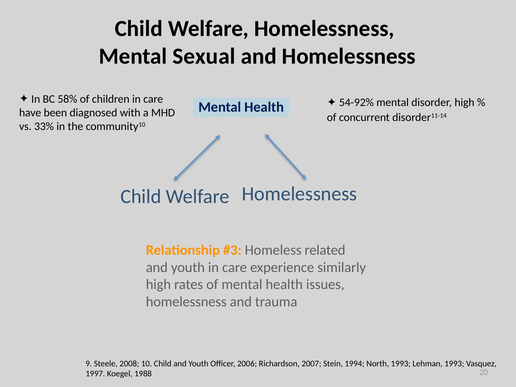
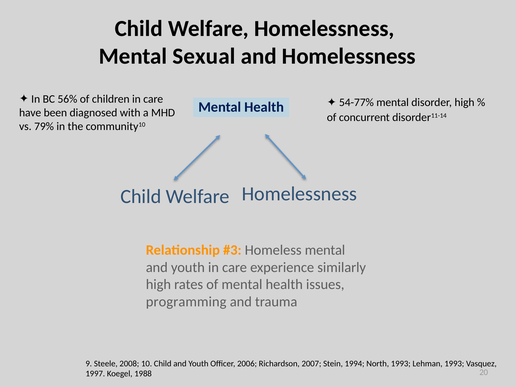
58%: 58% -> 56% (67, 99)
54-92%: 54-92% -> 54-77% (356, 102)
33%: 33% -> 79% (44, 126)
Homeless related: related -> mental (325, 250)
homelessness: homelessness -> programming (186, 302)
